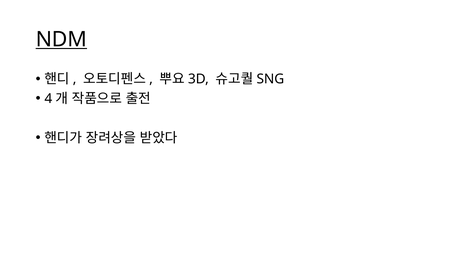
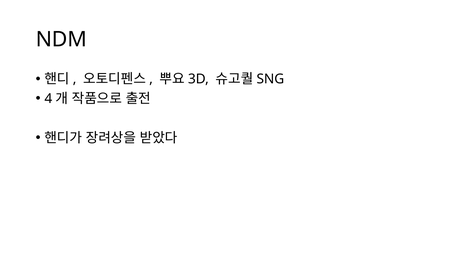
NDM underline: present -> none (61, 39)
